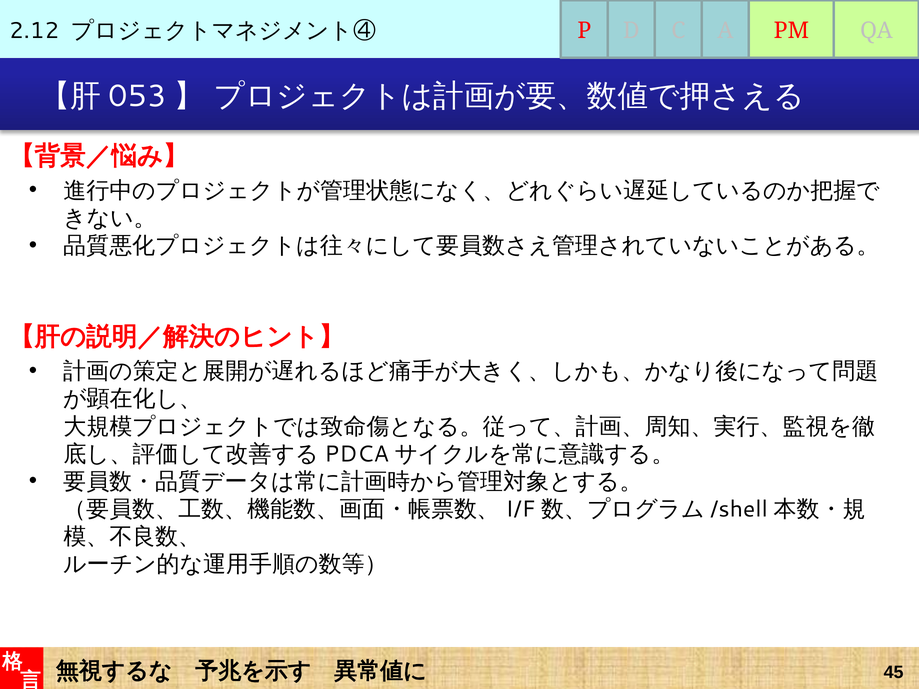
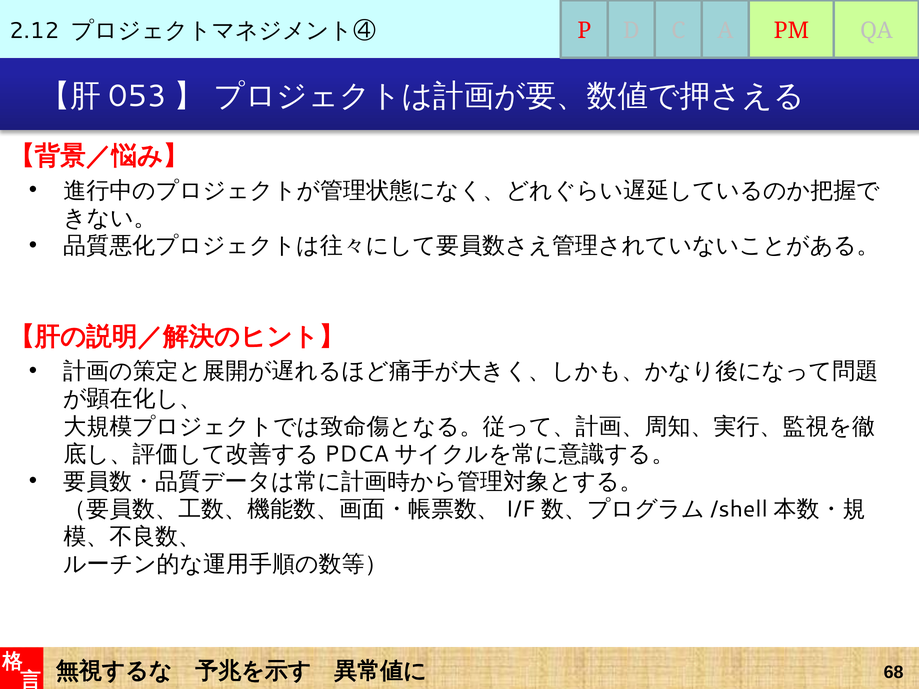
45: 45 -> 68 (894, 672)
